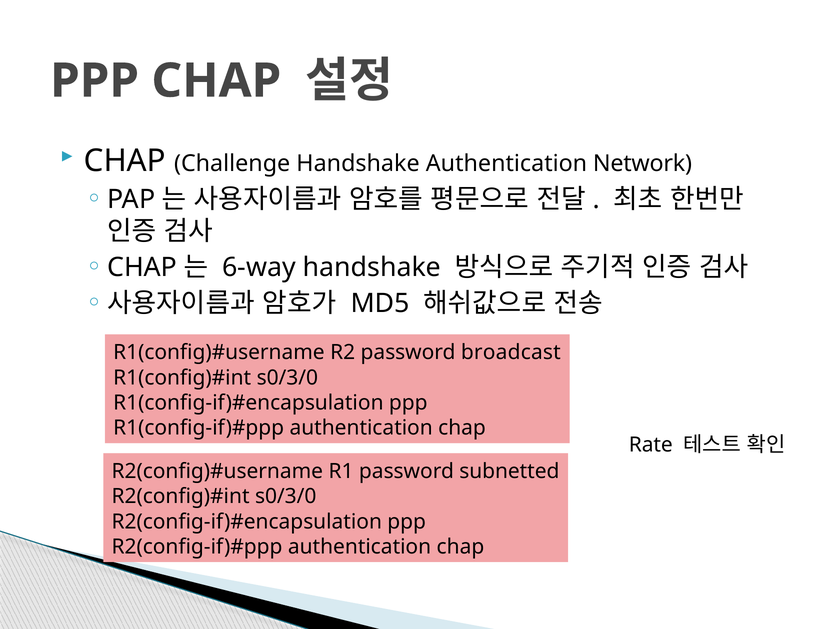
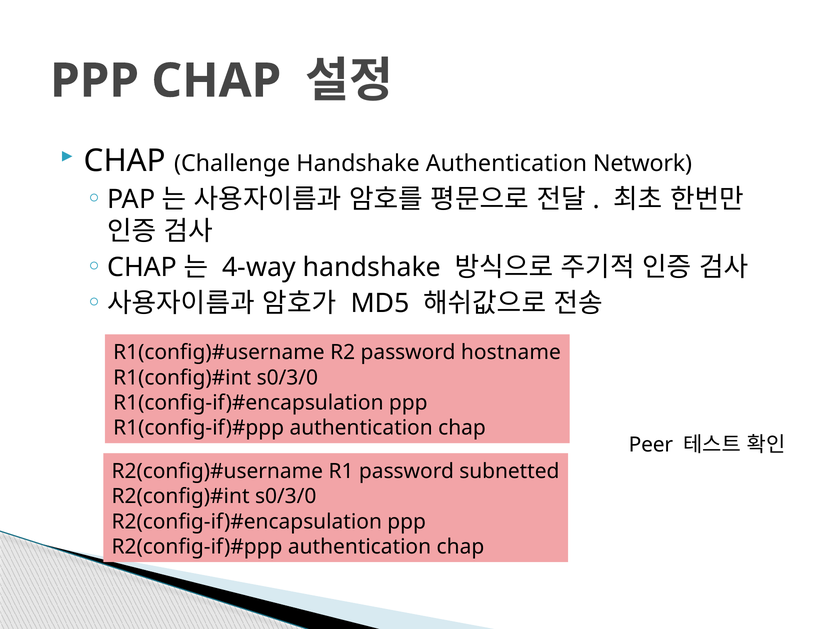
6-way: 6-way -> 4-way (259, 267)
broadcast: broadcast -> hostname (511, 352)
Rate: Rate -> Peer (651, 445)
